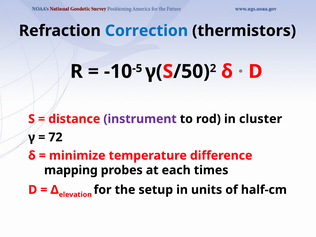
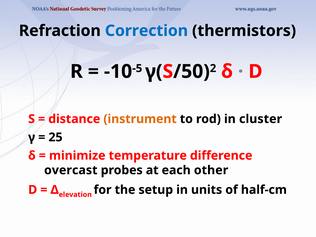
instrument colour: purple -> orange (140, 119)
72: 72 -> 25 (55, 137)
mapping: mapping -> overcast (71, 170)
times: times -> other (211, 170)
